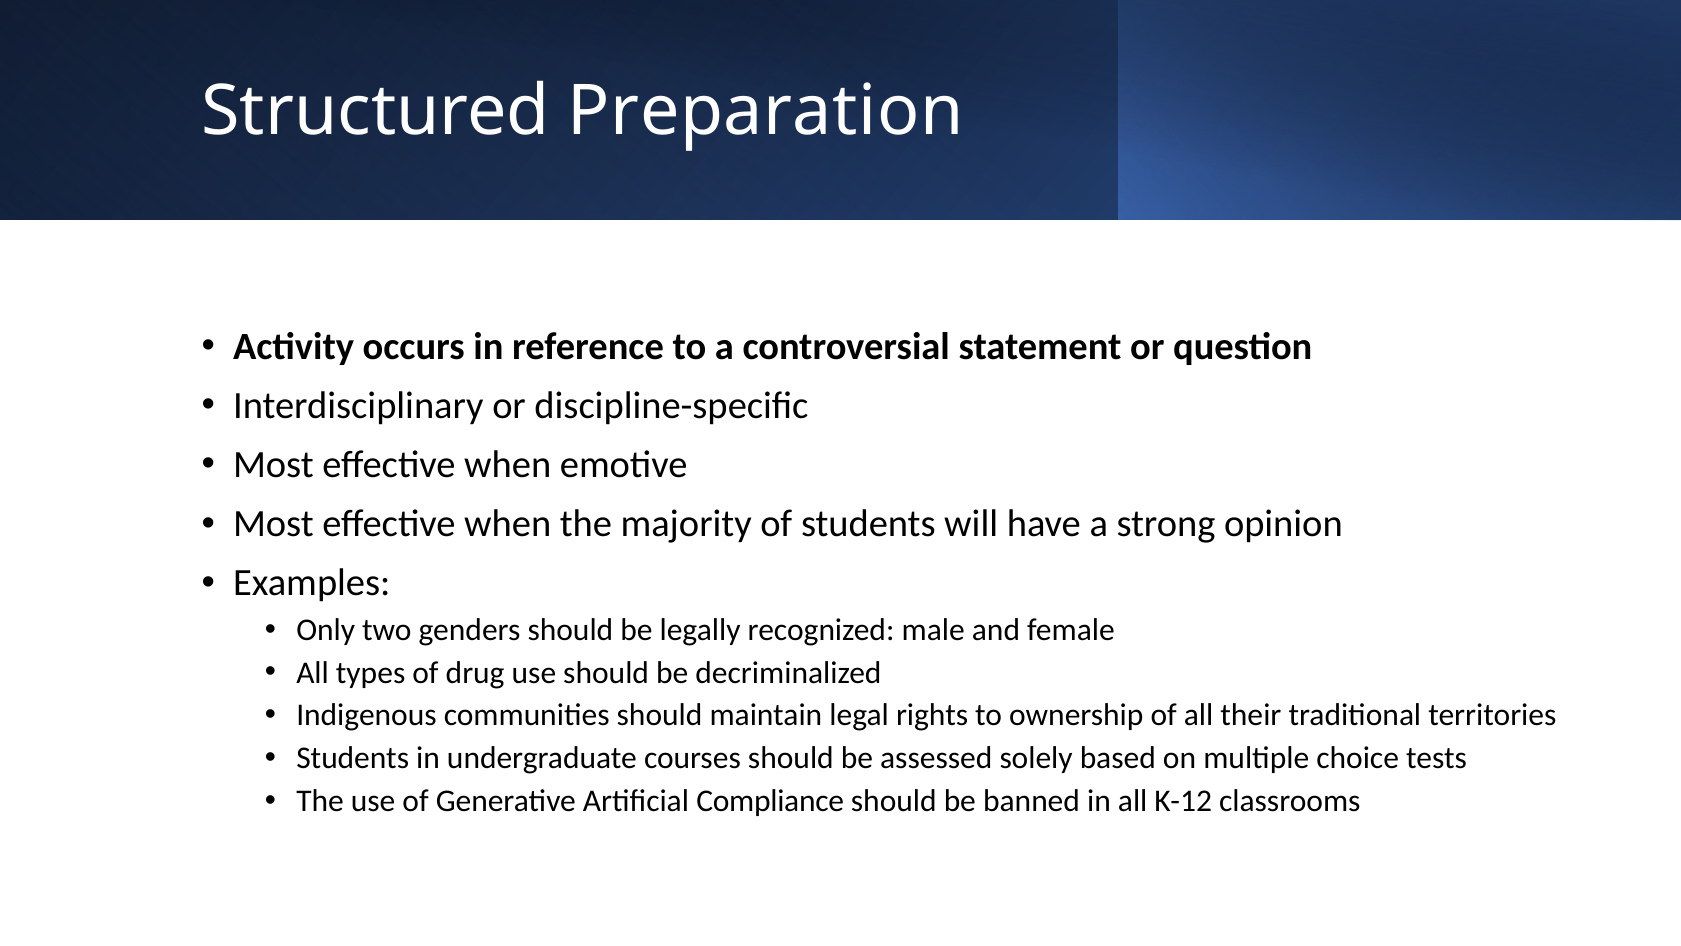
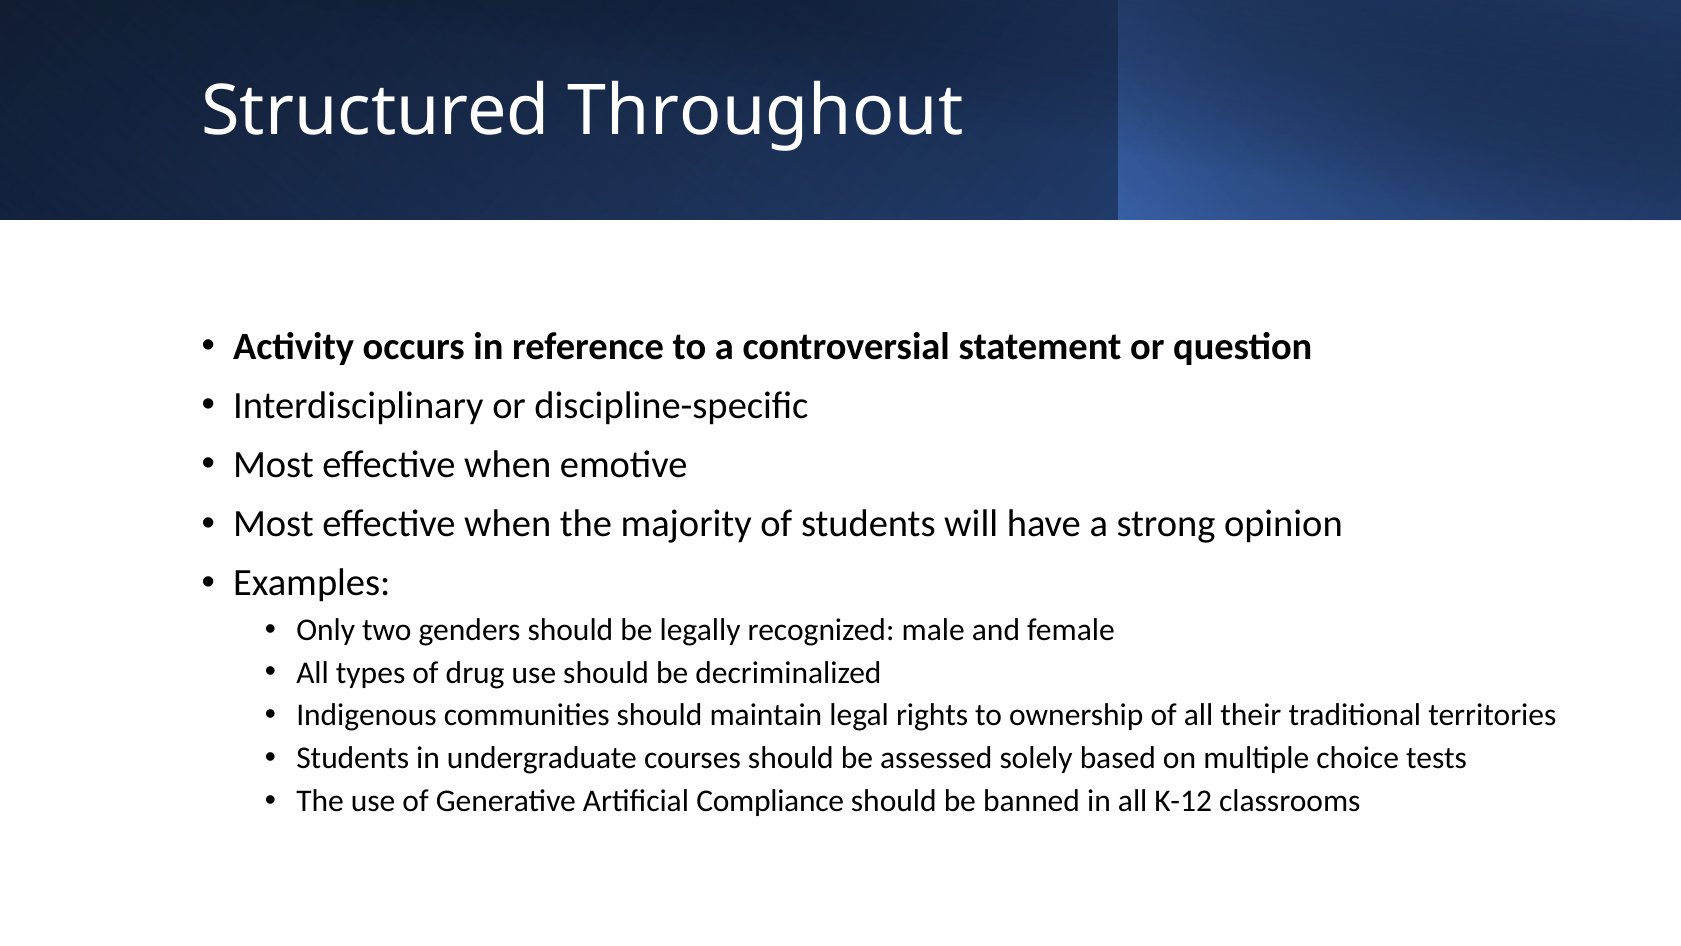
Preparation: Preparation -> Throughout (766, 111)
